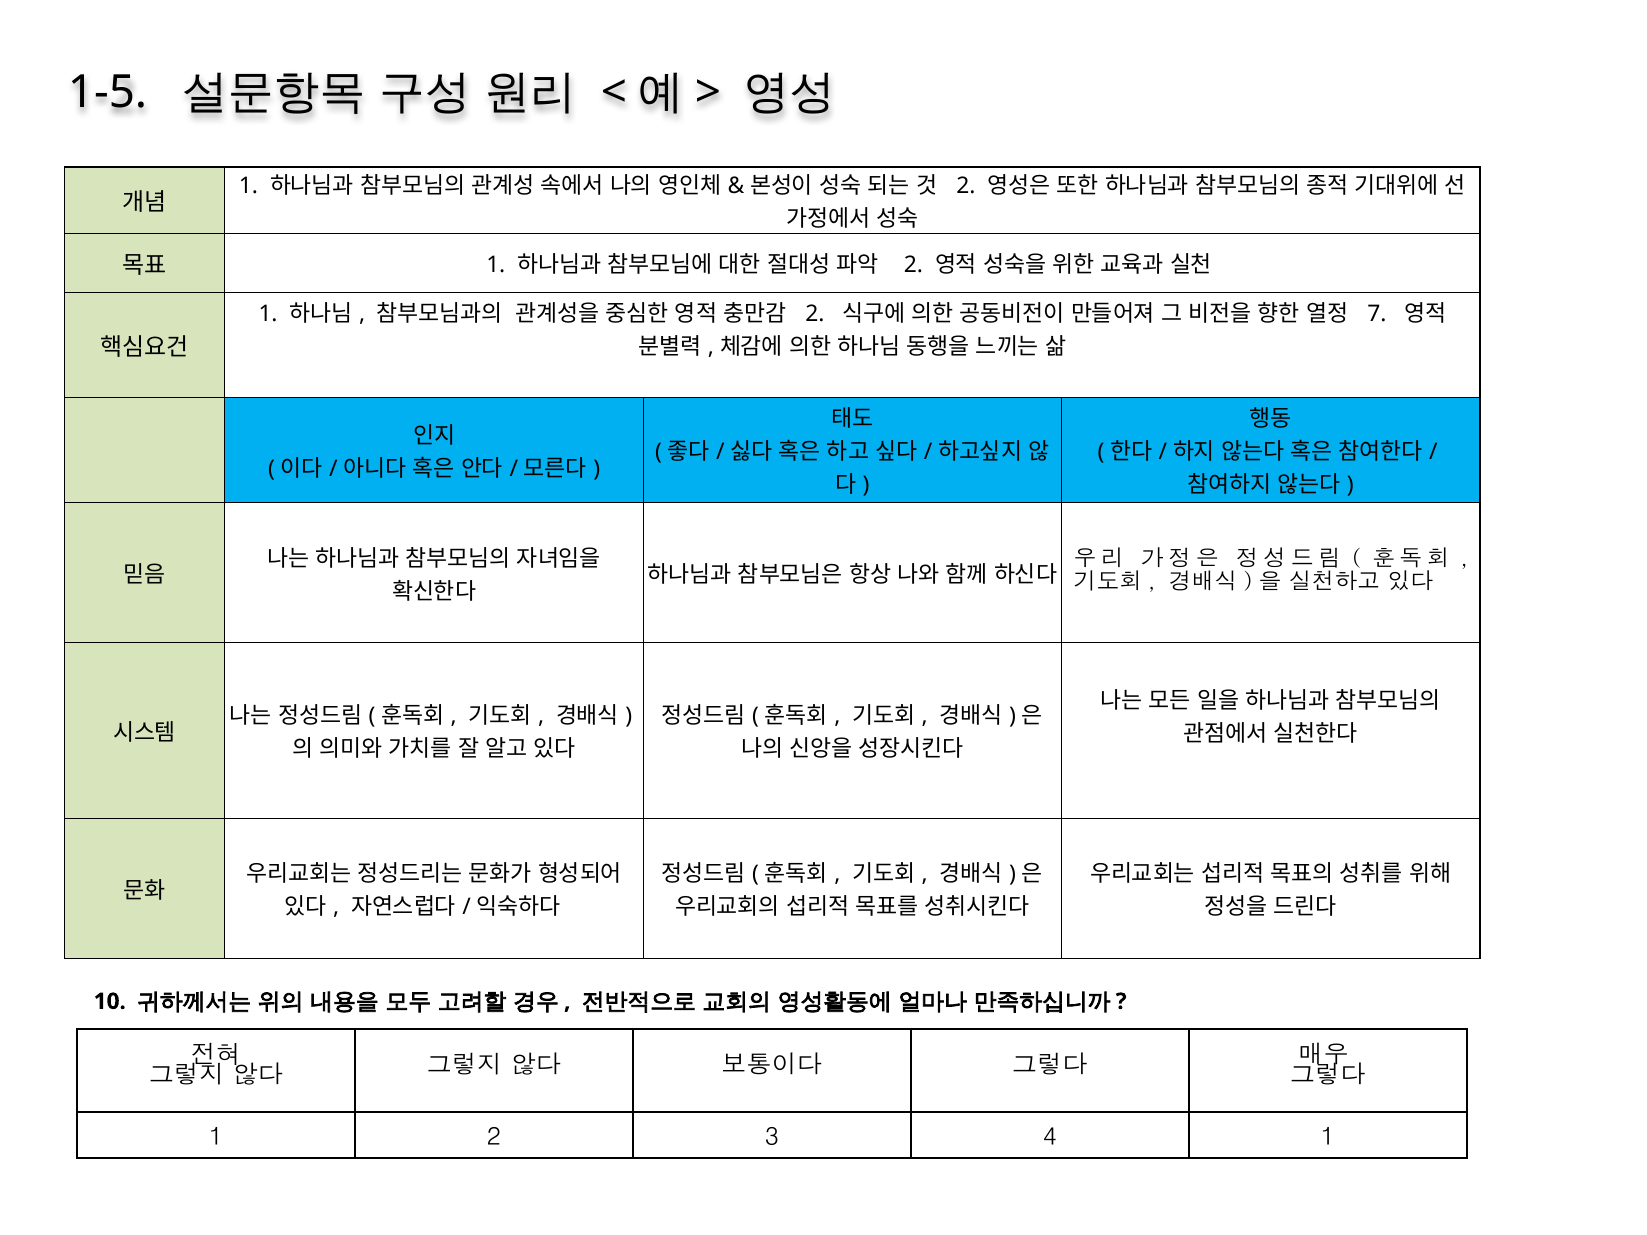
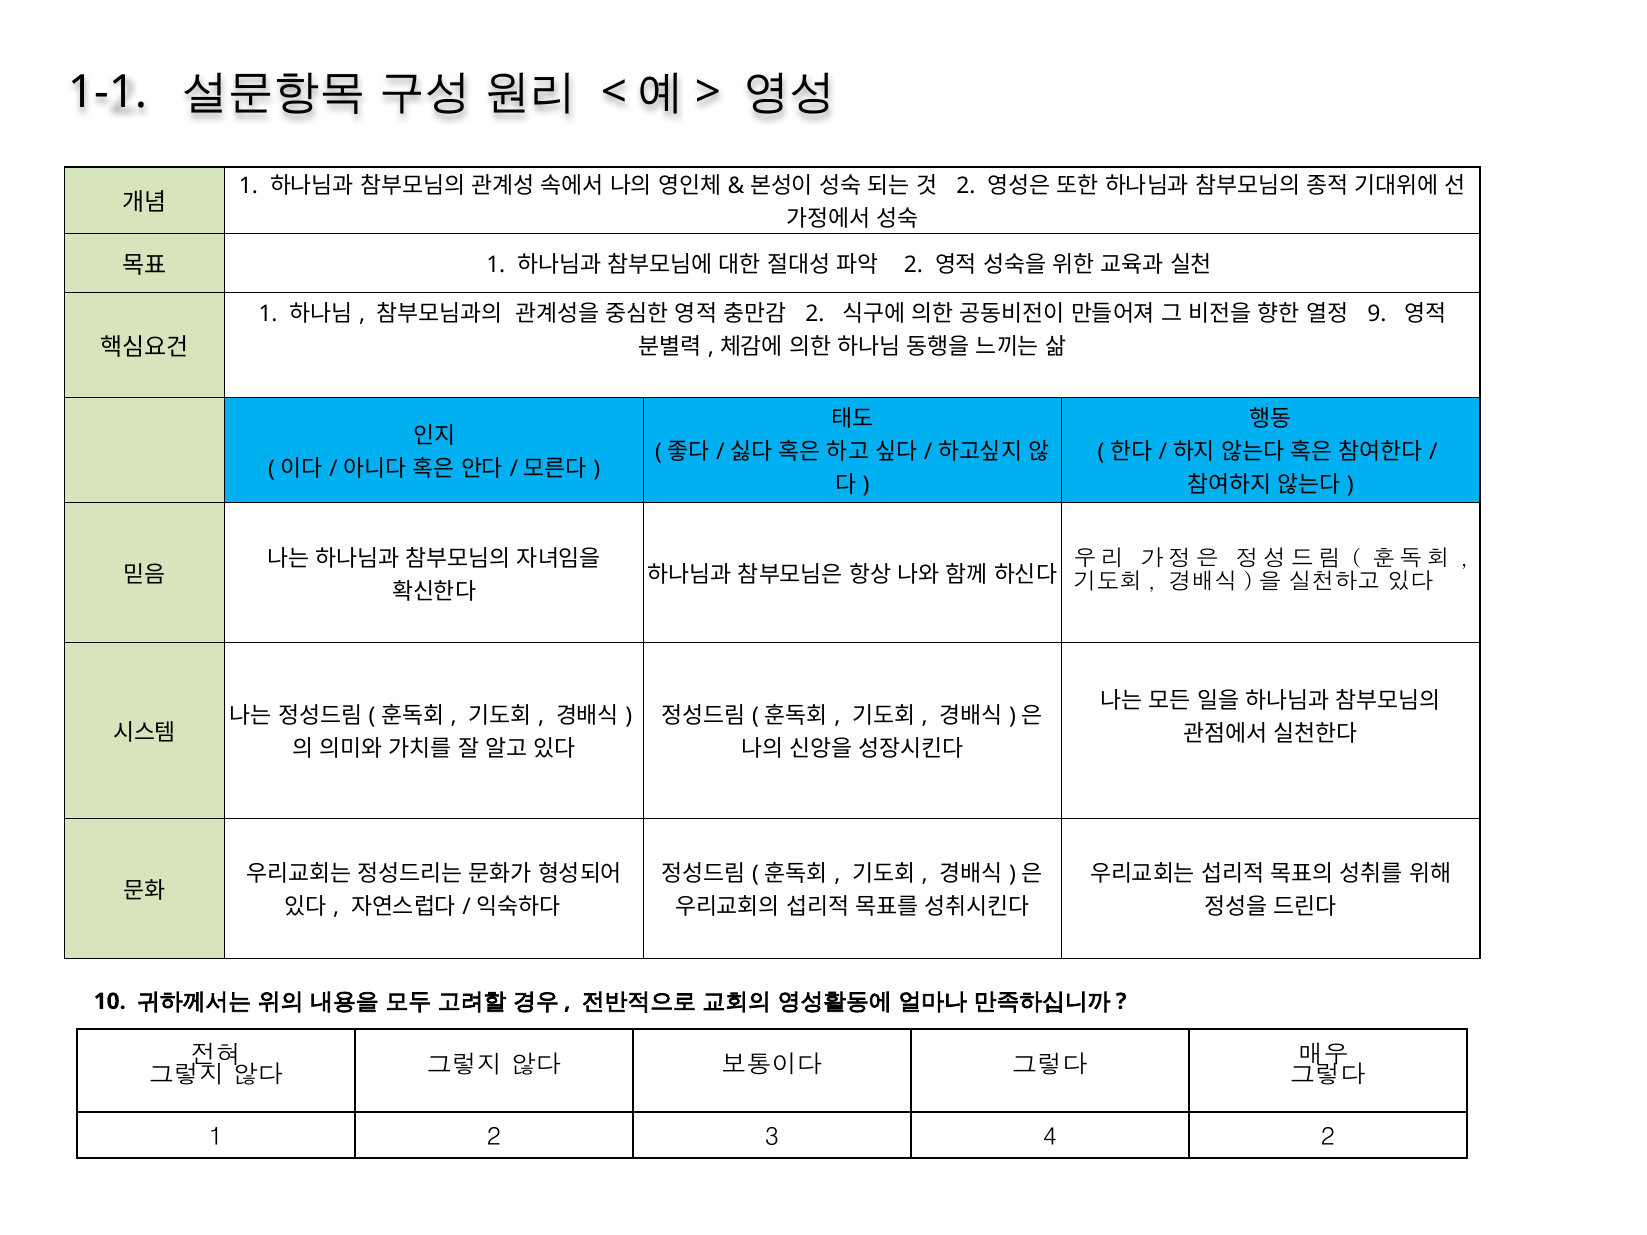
1-5: 1-5 -> 1-1 (108, 92)
7: 7 -> 9 (1377, 314)
4 1: 1 -> 2 (1328, 1137)
